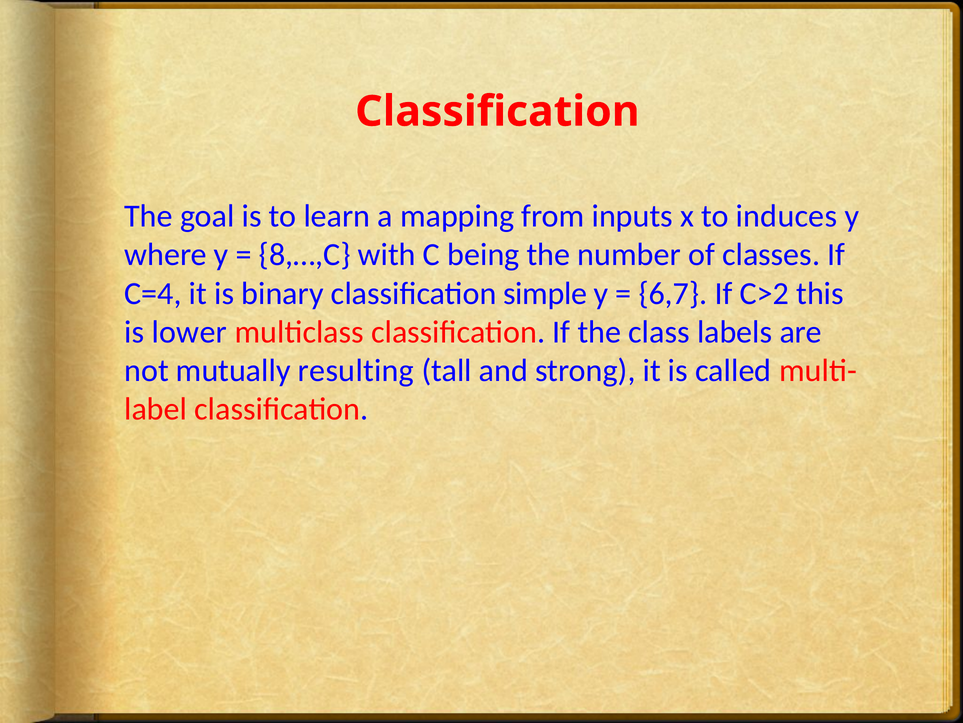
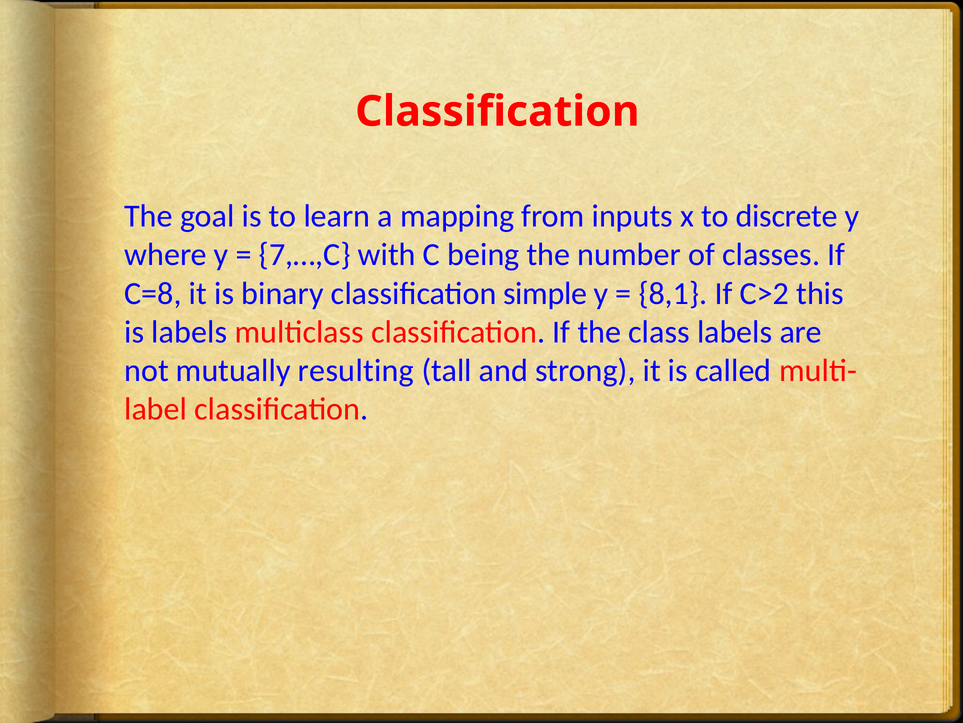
induces: induces -> discrete (787, 216)
8,…,C: 8,…,C -> 7,…,C (305, 255)
C=4: C=4 -> C=8 (153, 293)
6,7: 6,7 -> 8,1 (673, 293)
is lower: lower -> labels (189, 332)
